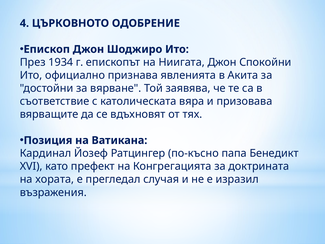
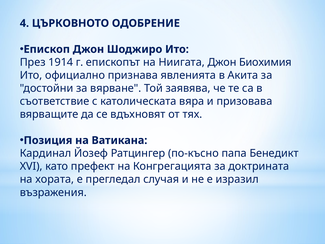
1934: 1934 -> 1914 (61, 62)
Спокойни: Спокойни -> Биохимия (265, 62)
